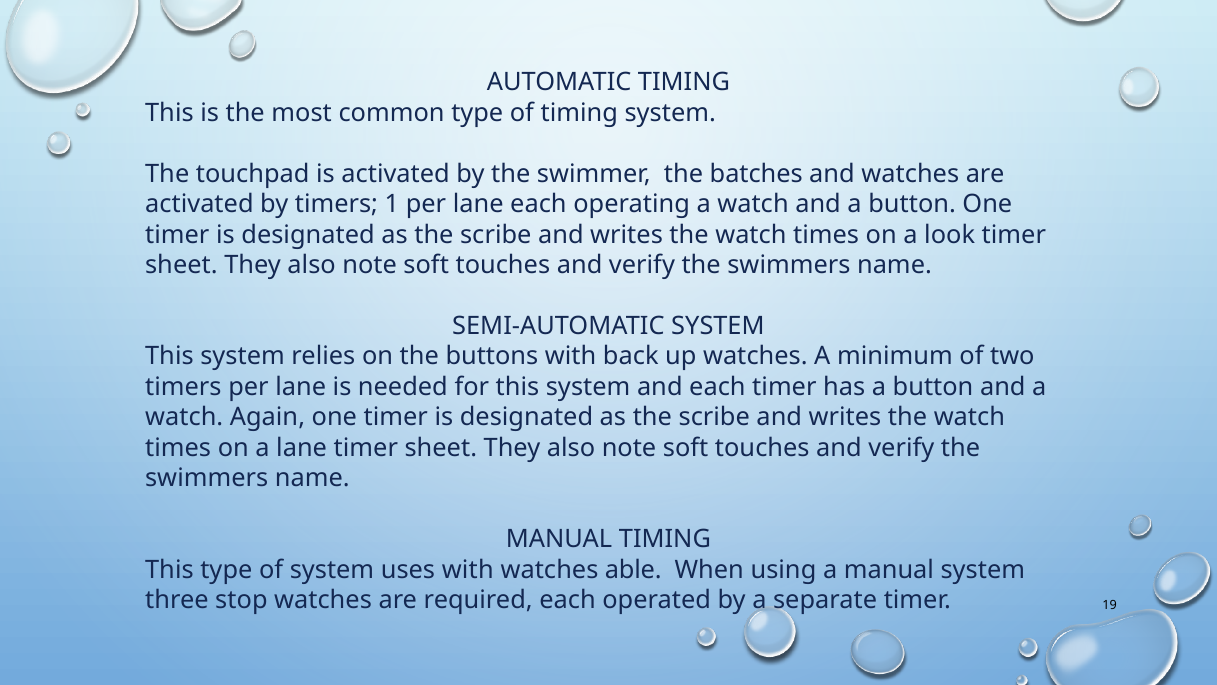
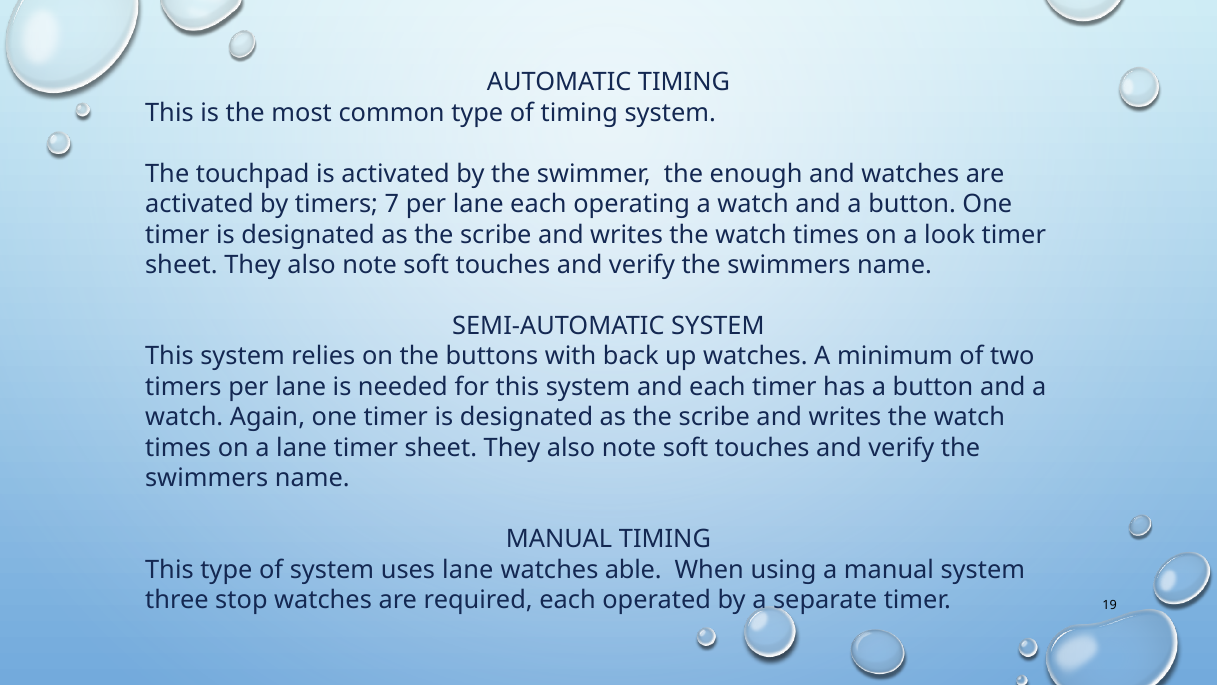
batches: batches -> enough (756, 174)
1: 1 -> 7 (392, 204)
uses with: with -> lane (468, 569)
